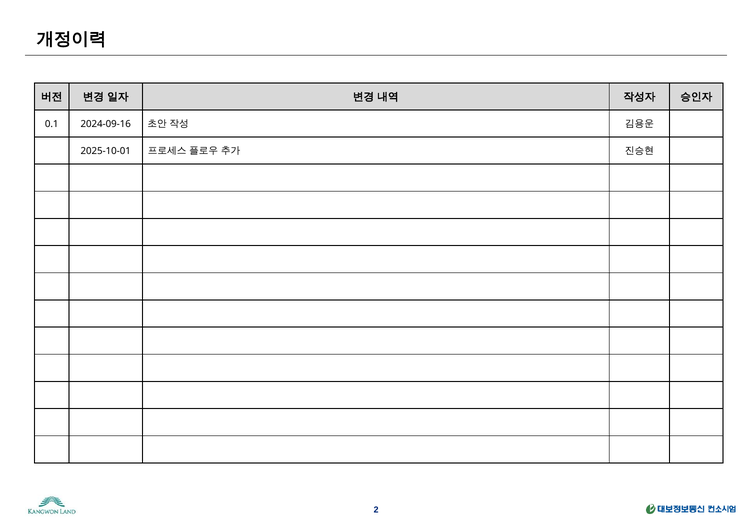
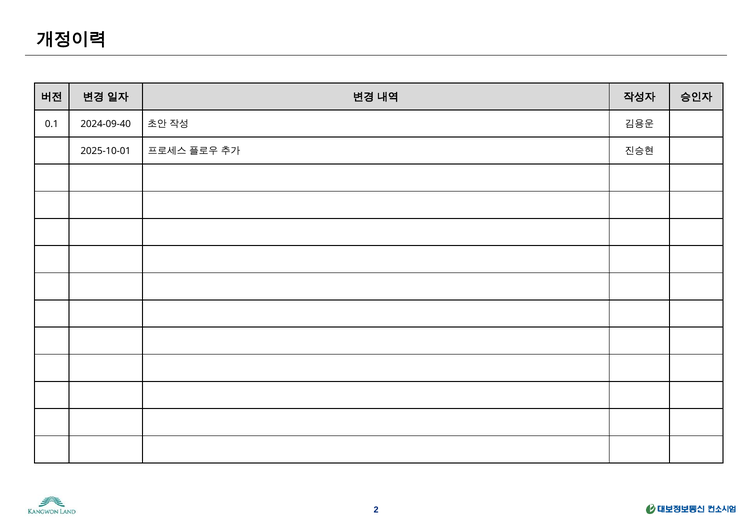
2024-09-16: 2024-09-16 -> 2024-09-40 (106, 124)
